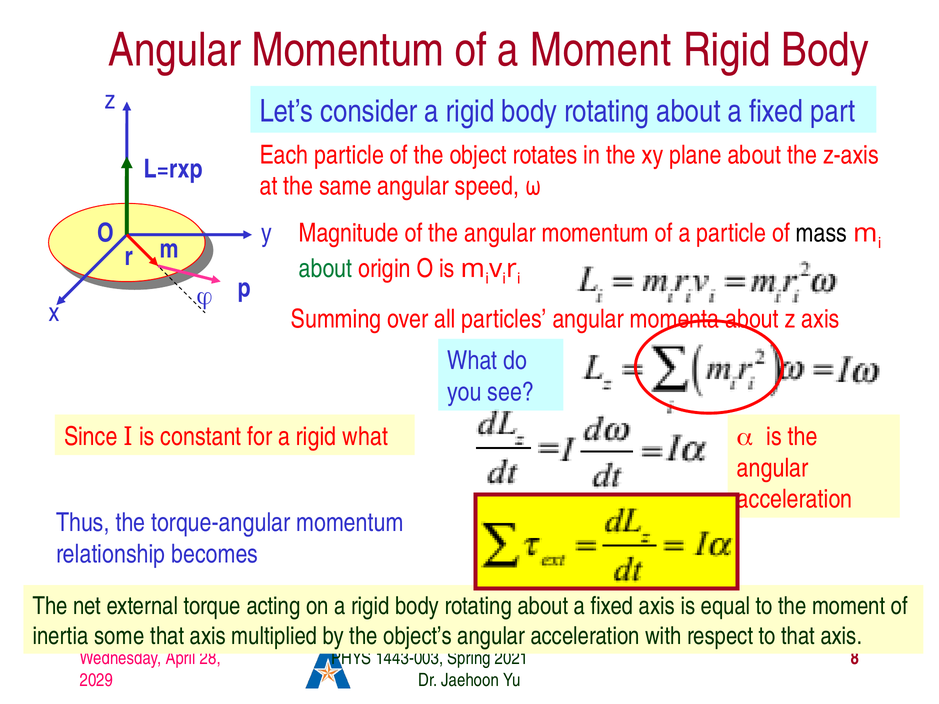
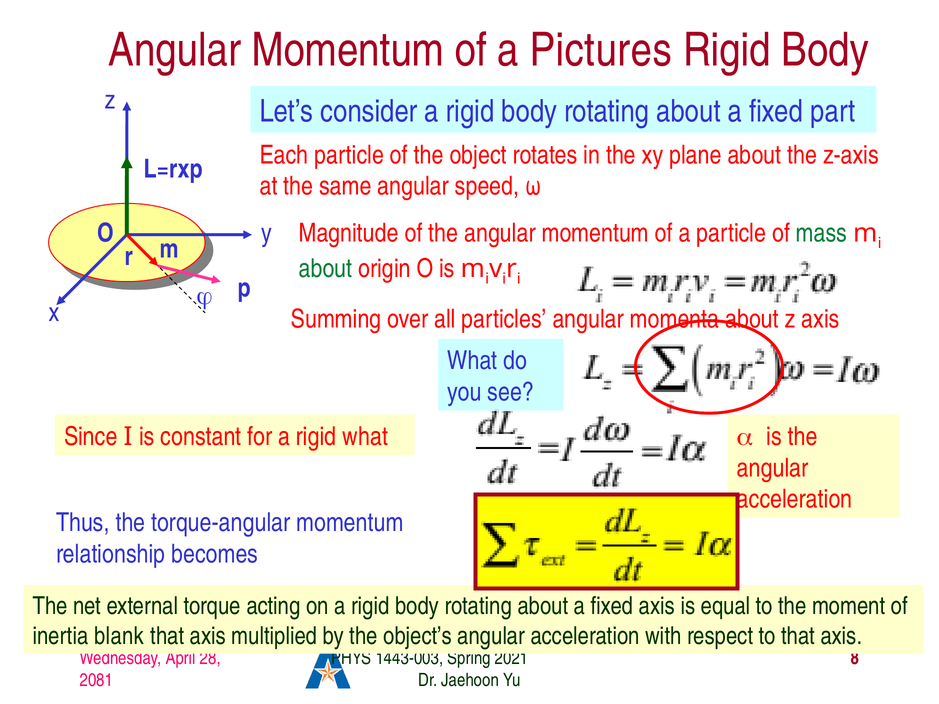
a Moment: Moment -> Pictures (601, 50)
mass colour: black -> green (822, 233)
some: some -> blank (119, 636)
2029: 2029 -> 2081 (96, 681)
